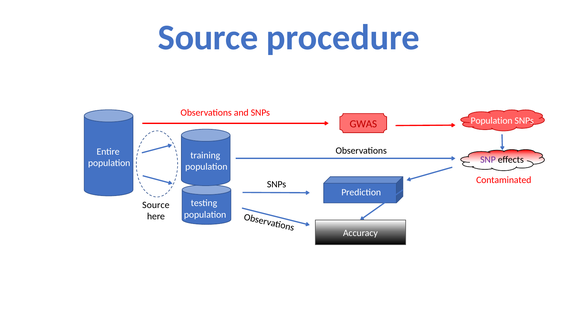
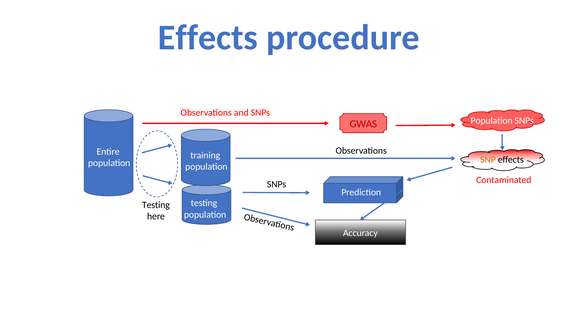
Source: Source -> Effects (208, 38)
SNP colour: purple -> orange (488, 160)
Source: Source -> Testing (156, 205)
